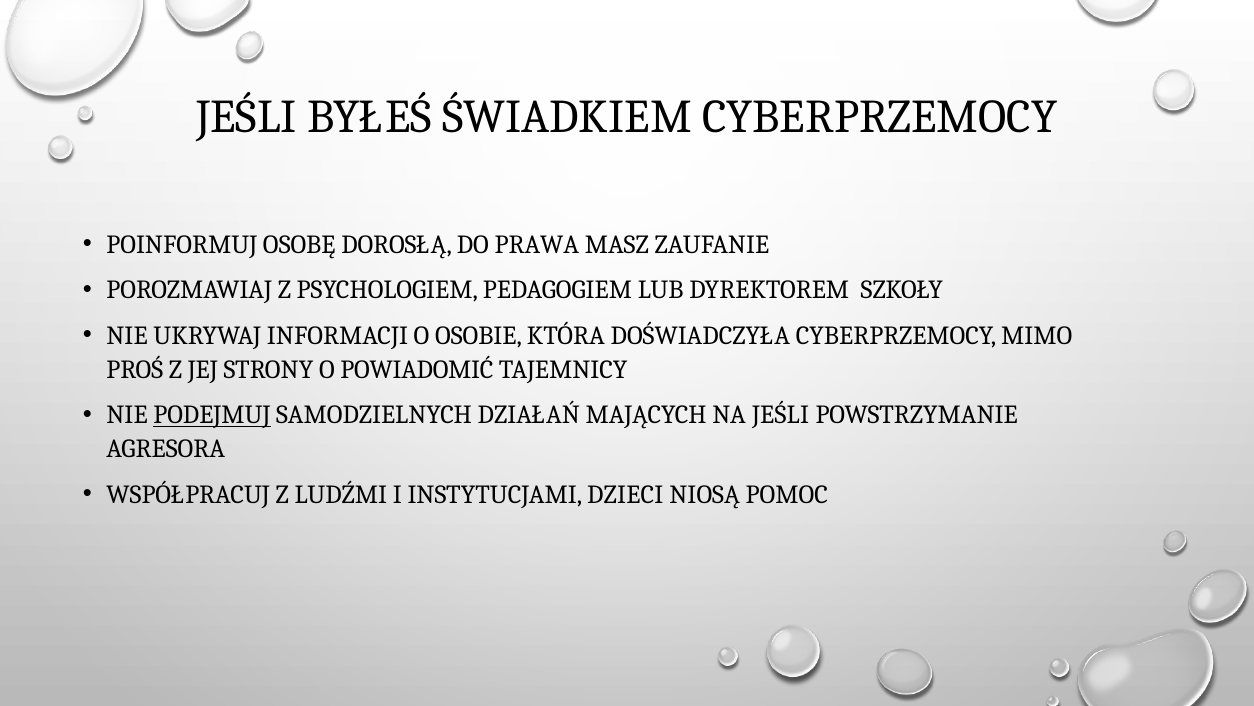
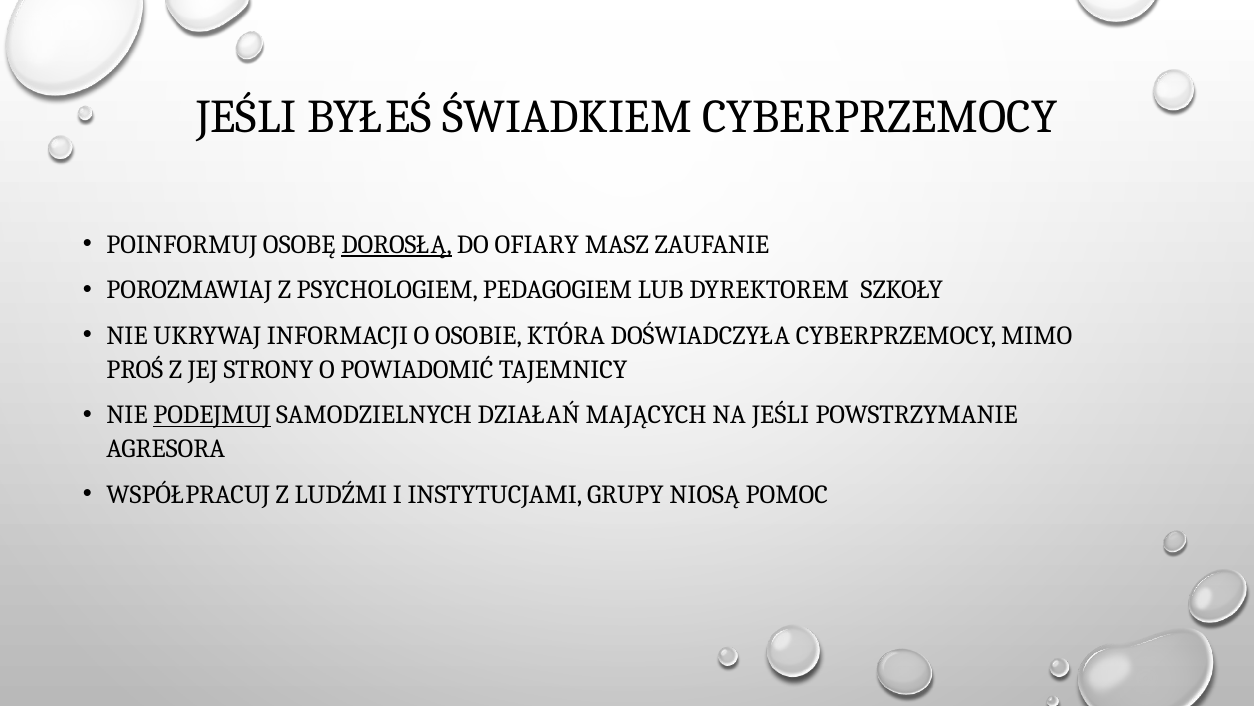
DOROSŁĄ underline: none -> present (397, 244)
PRAWA: PRAWA -> OFIARY (537, 244)
DZIECI: DZIECI -> GRUPY (625, 494)
